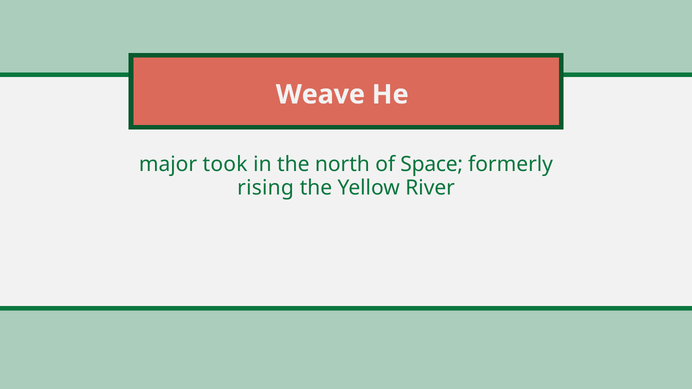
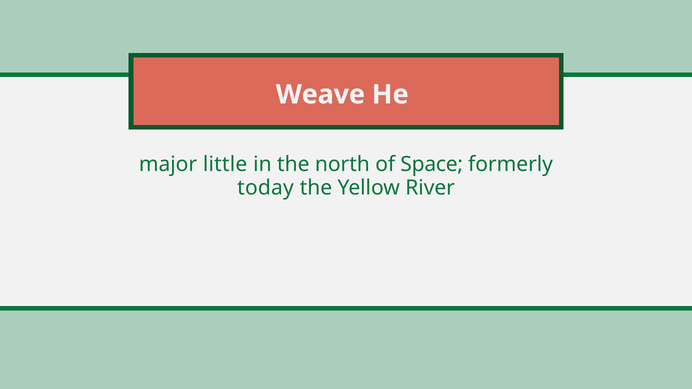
took: took -> little (225, 164)
rising: rising -> today (266, 188)
